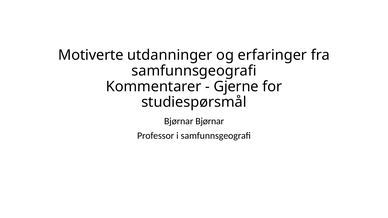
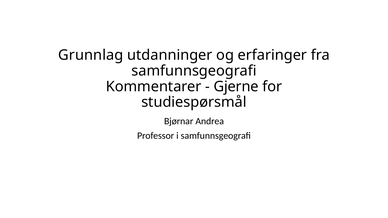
Motiverte: Motiverte -> Grunnlag (91, 55)
Bjørnar Bjørnar: Bjørnar -> Andrea (210, 121)
